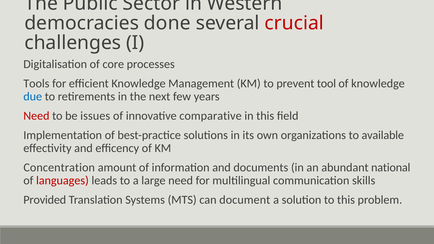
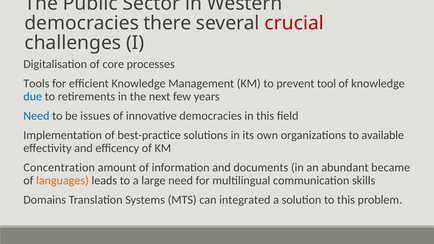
done: done -> there (167, 23)
Need colour: red -> blue (36, 116)
innovative comparative: comparative -> democracies (211, 116)
national: national -> became (391, 168)
languages colour: red -> orange (62, 181)
Provided: Provided -> Domains (45, 200)
document: document -> integrated (245, 200)
